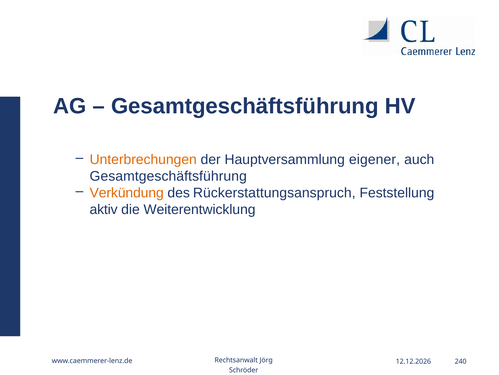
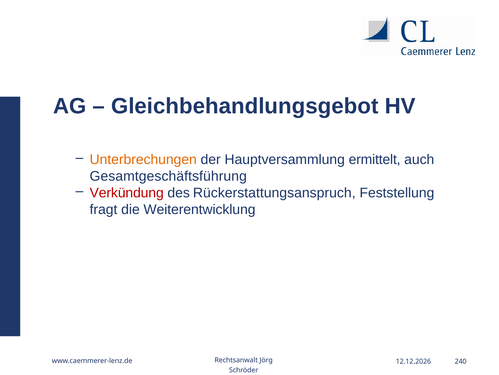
Gesamtgeschäftsführung: Gesamtgeschäftsführung -> Gleichbehandlungsgebot (245, 106)
eigener: eigener -> ermittelt (375, 159)
Verkündung colour: orange -> red (127, 193)
aktiv: aktiv -> fragt (104, 209)
